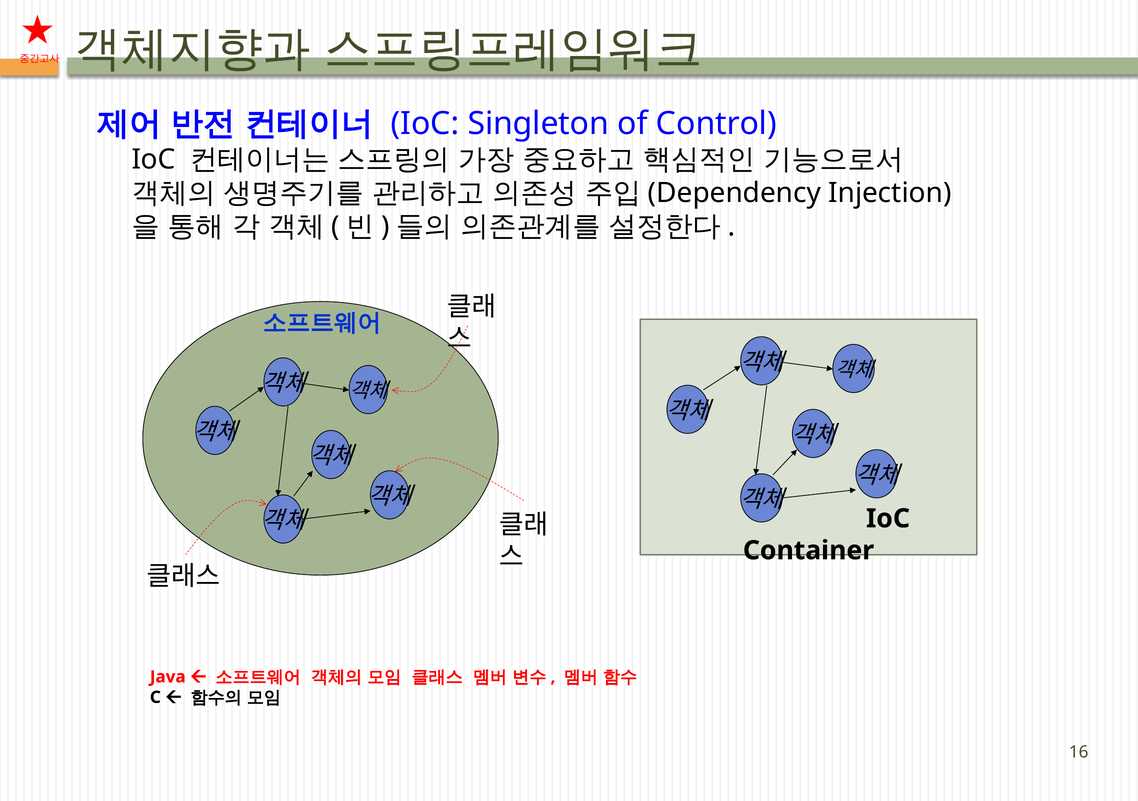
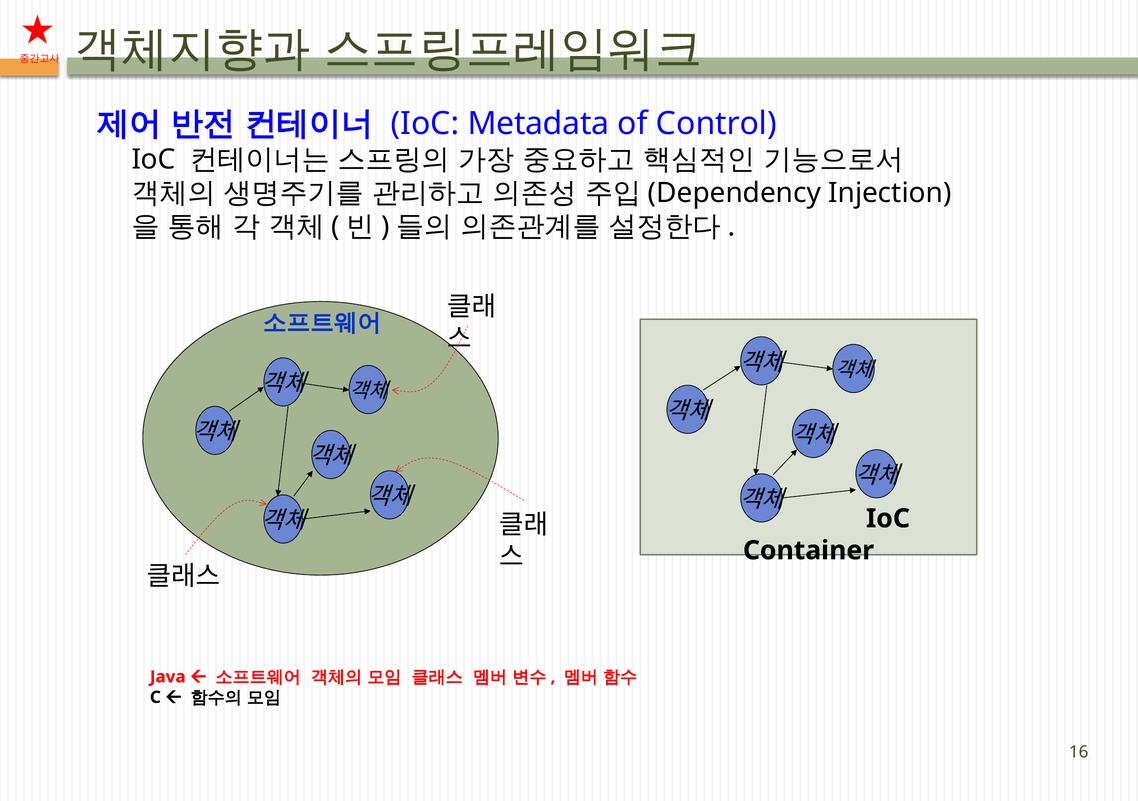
Singleton: Singleton -> Metadata (538, 123)
